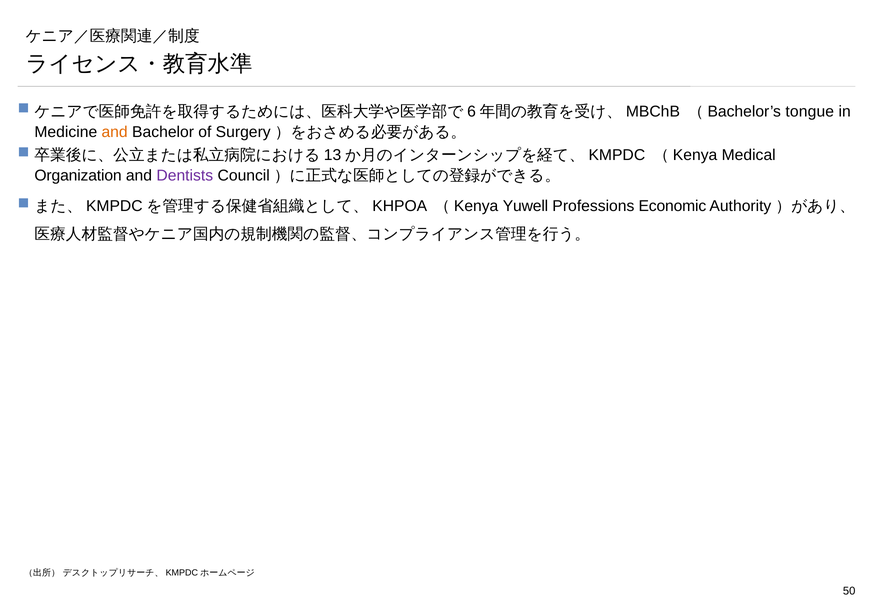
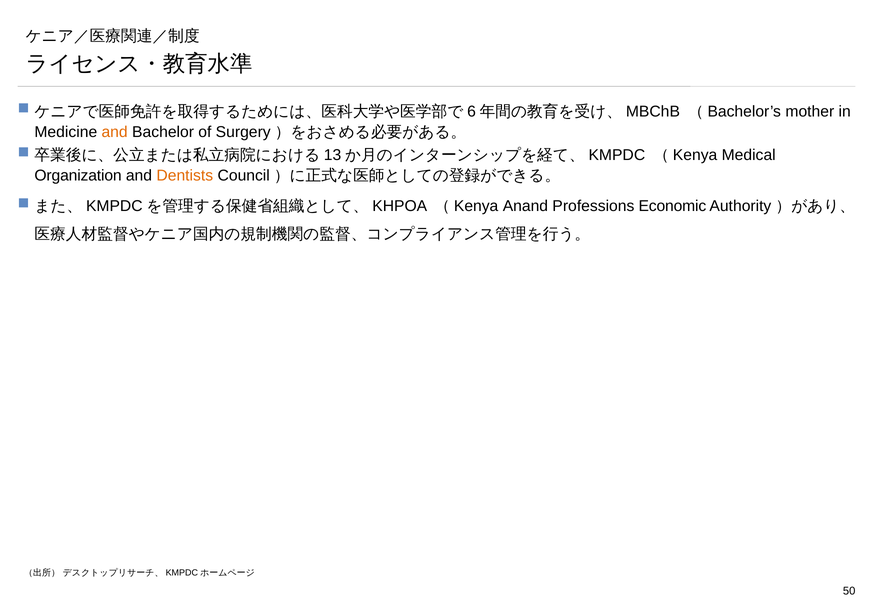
tongue: tongue -> mother (810, 111)
Dentists colour: purple -> orange (185, 176)
Yuwell: Yuwell -> Anand (525, 206)
